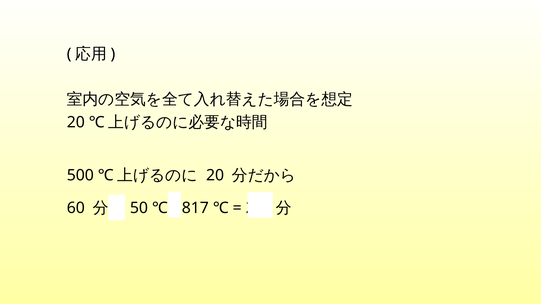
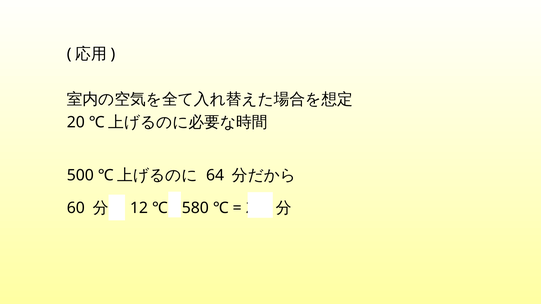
20: 20 -> 64 (215, 176)
50: 50 -> 12 (139, 208)
817: 817 -> 580 (195, 208)
